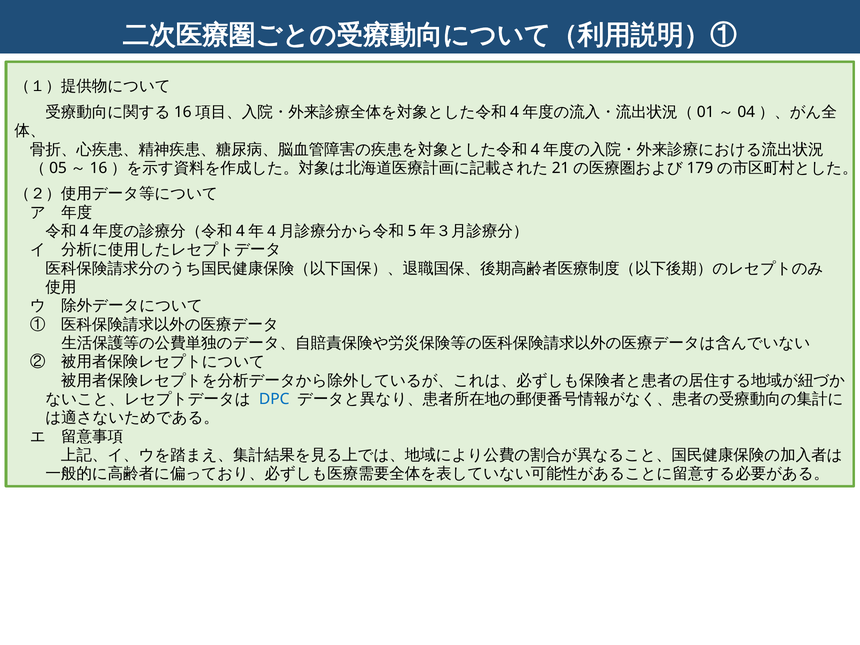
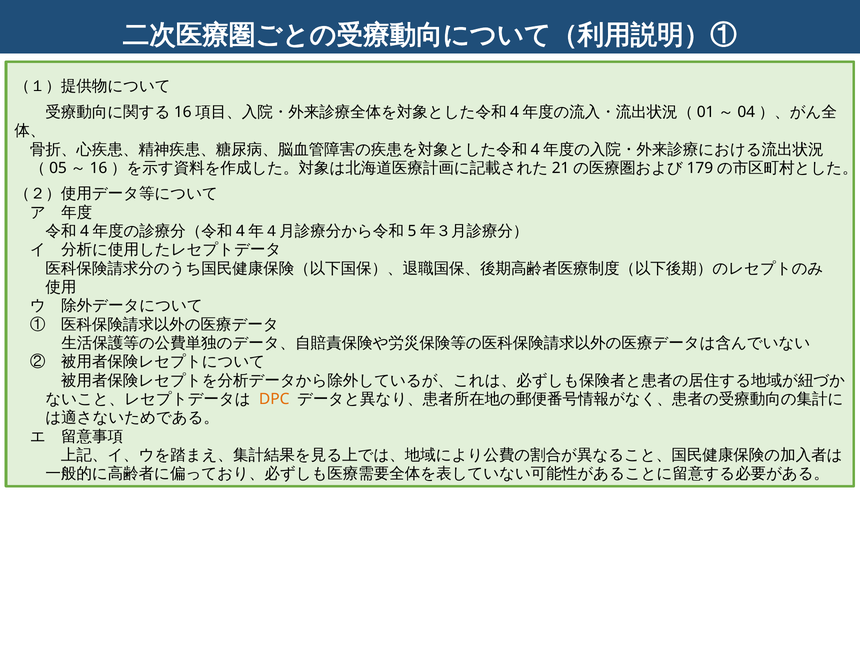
DPC colour: blue -> orange (274, 399)
